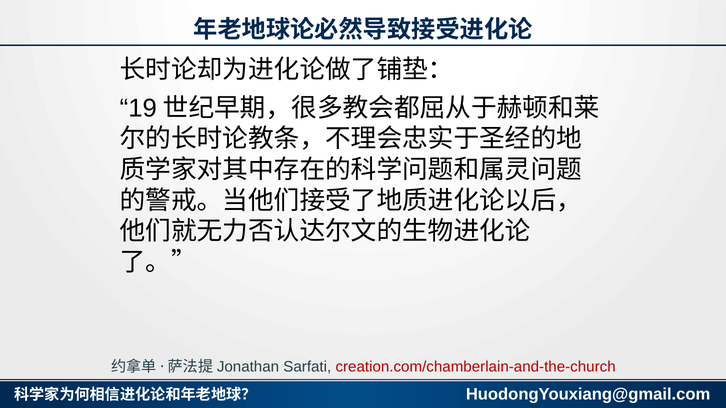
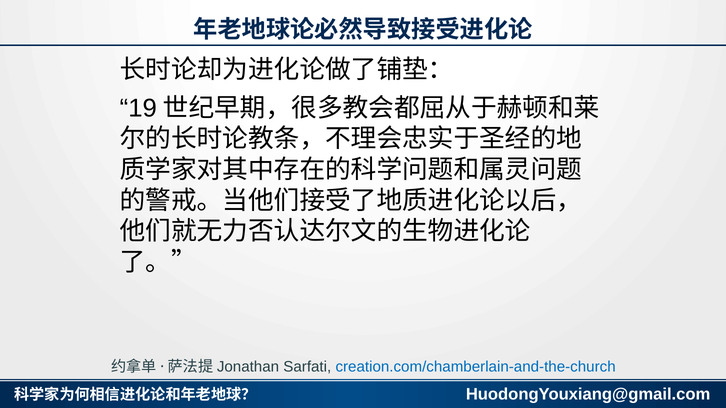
creation.com/chamberlain-and-the-church colour: red -> blue (476, 367)
